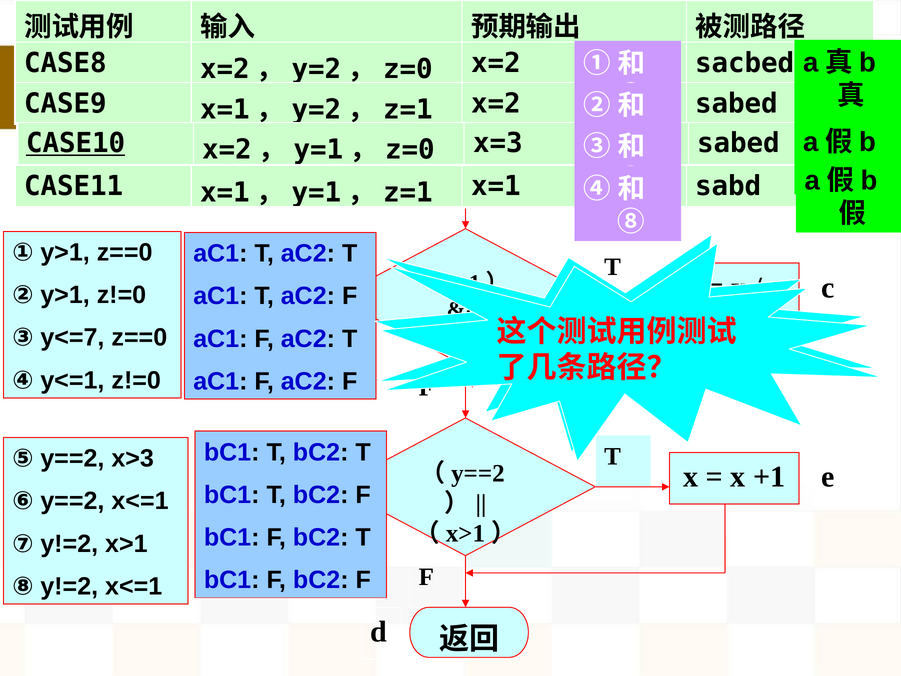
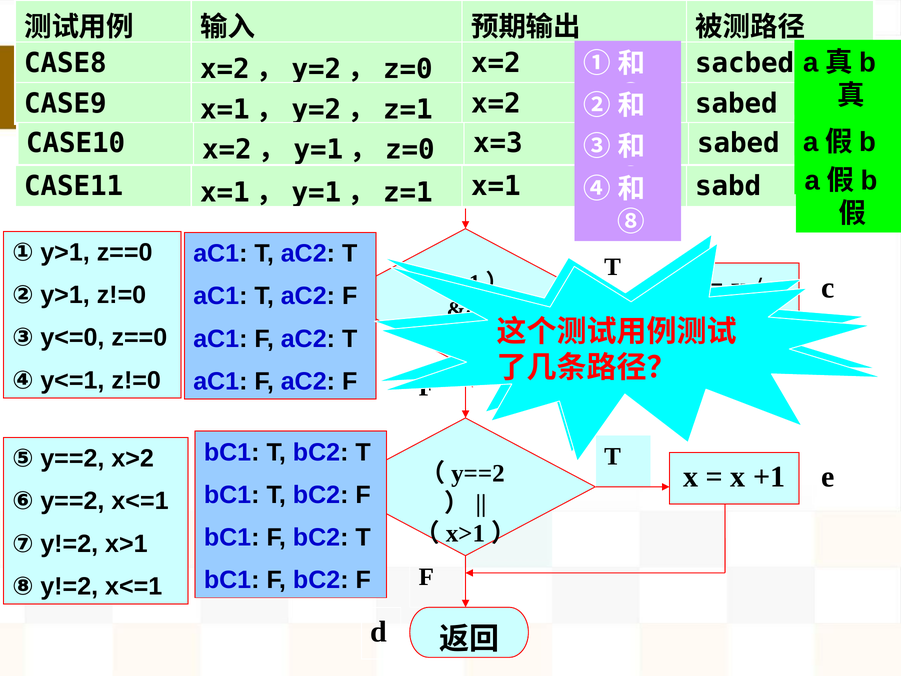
CASE10 underline: present -> none (76, 143)
y<=7: y<=7 -> y<=0 (72, 338)
x>3: x>3 -> x>2 (133, 458)
